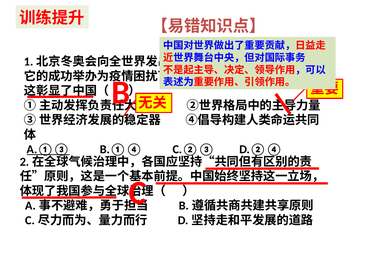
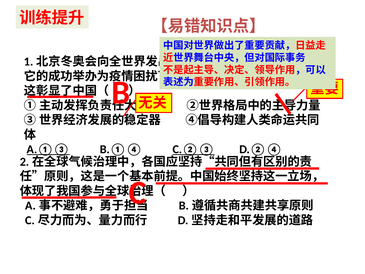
C.②③ underline: none -> present (194, 149)
